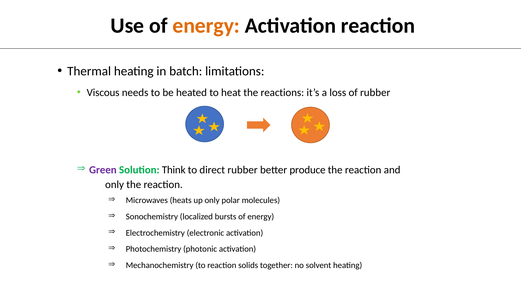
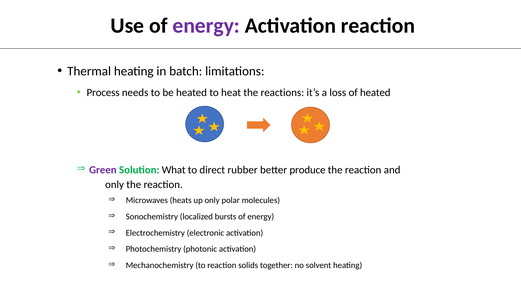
energy colour: orange -> purple (206, 26)
Viscous: Viscous -> Process (103, 93)
of rubber: rubber -> heated (375, 93)
Think: Think -> What (174, 170)
